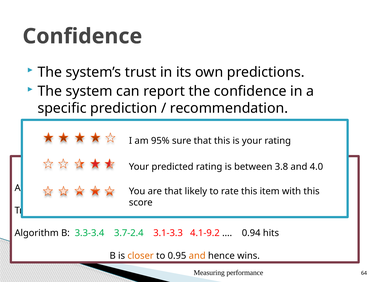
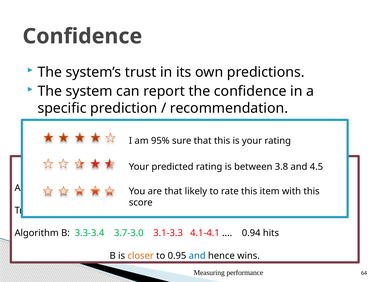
4.0: 4.0 -> 4.5 (316, 167)
3.7-2.4: 3.7-2.4 -> 3.7-3.0 (129, 233)
4.1-9.2: 4.1-9.2 -> 4.1-4.1 (205, 233)
and colour: orange -> blue (197, 256)
